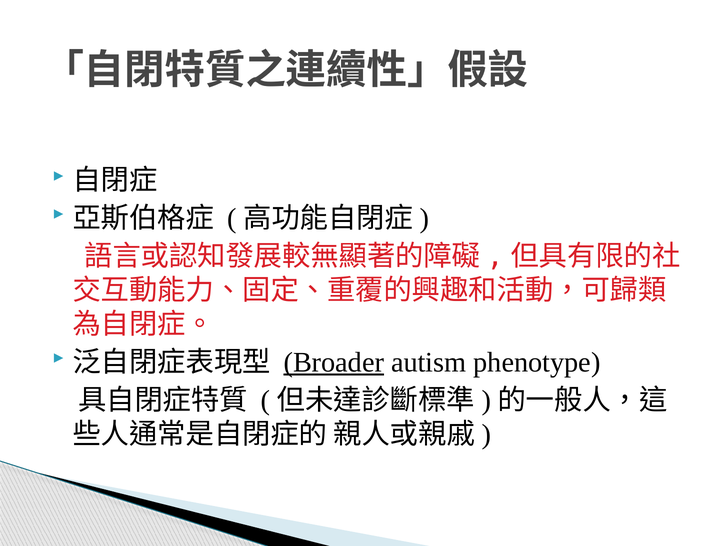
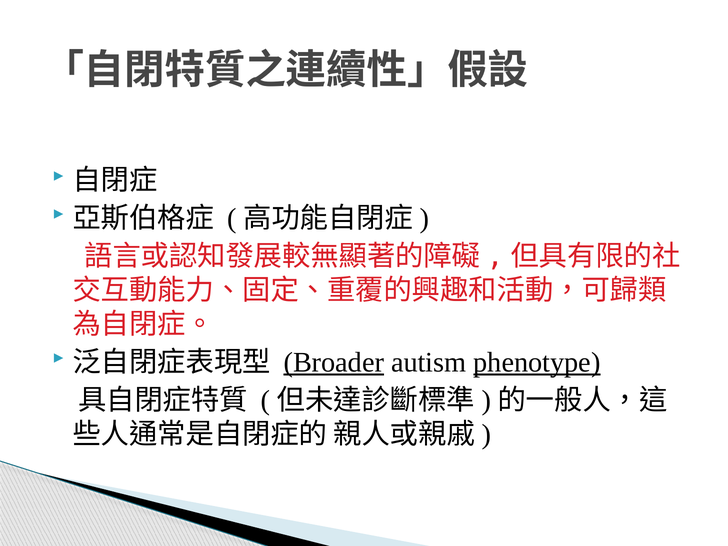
phenotype underline: none -> present (537, 362)
